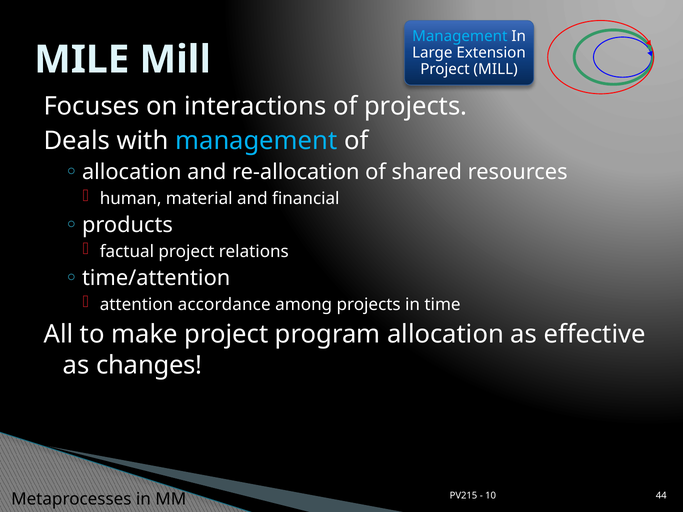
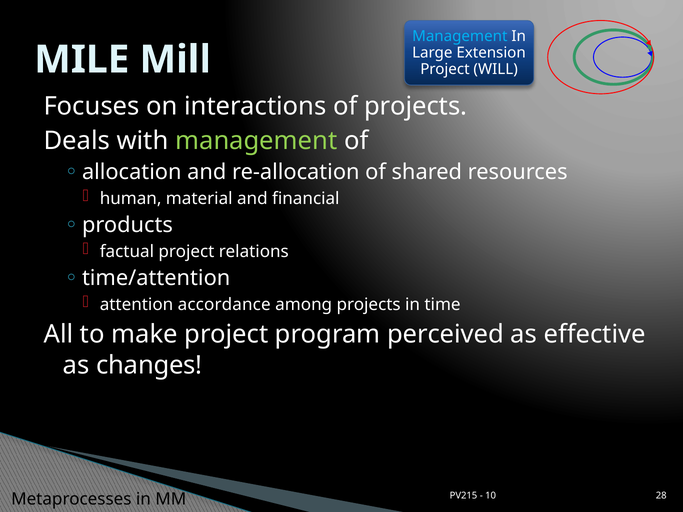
Project MILL: MILL -> WILL (496, 69)
management colour: light blue -> light green (256, 141)
program allocation: allocation -> perceived (446, 335)
44: 44 -> 28 (661, 496)
